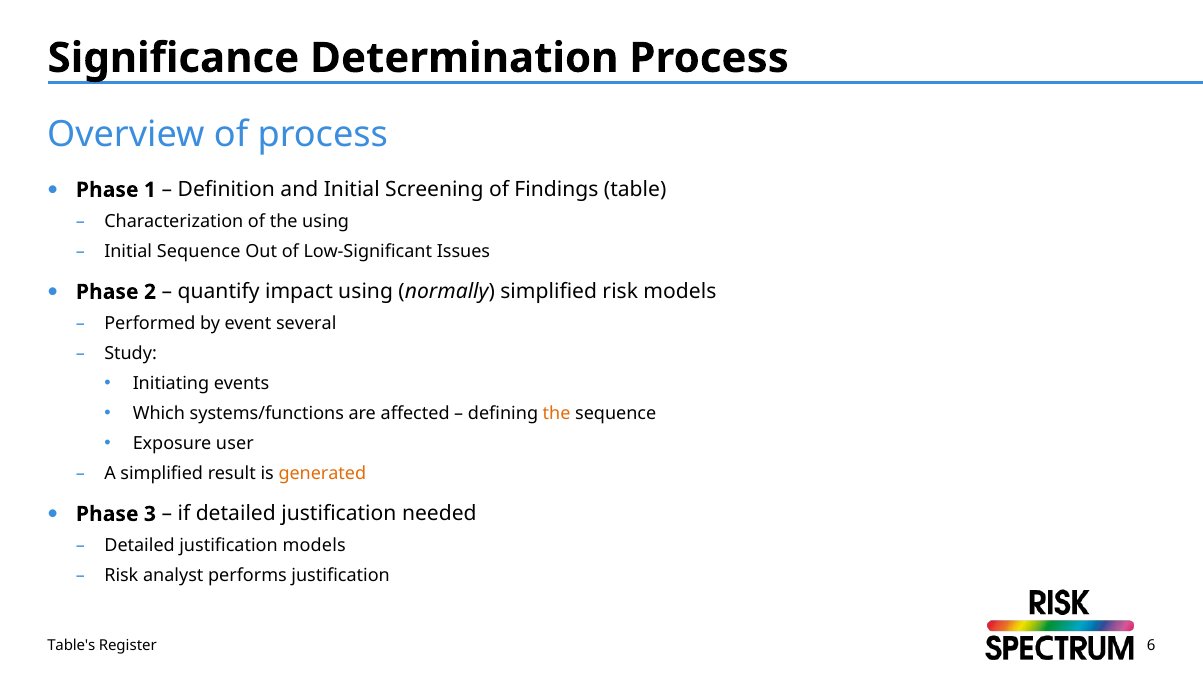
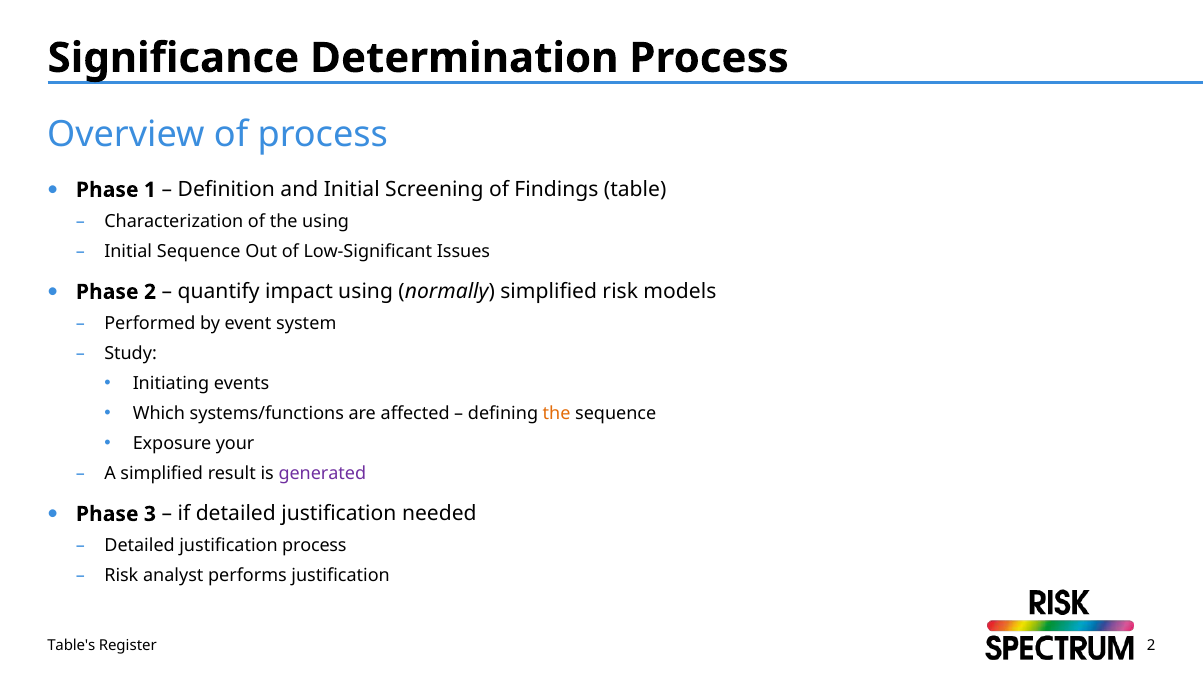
several: several -> system (306, 323)
user: user -> your (235, 443)
generated colour: orange -> purple (322, 473)
justification models: models -> process (314, 545)
Register 6: 6 -> 2 (1151, 645)
